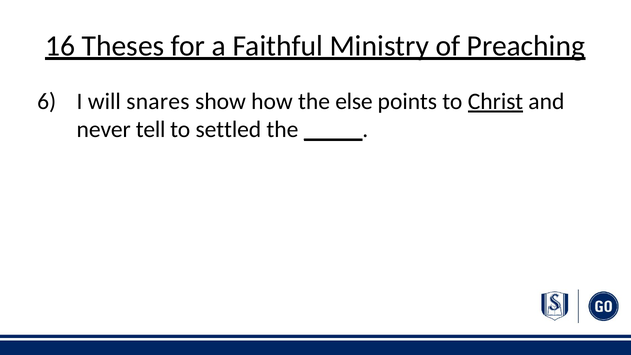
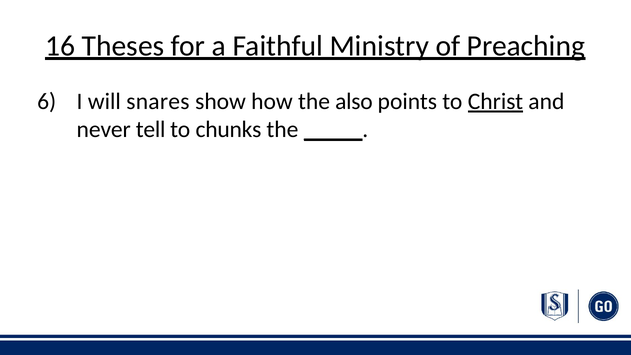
else: else -> also (354, 101)
settled: settled -> chunks (228, 130)
